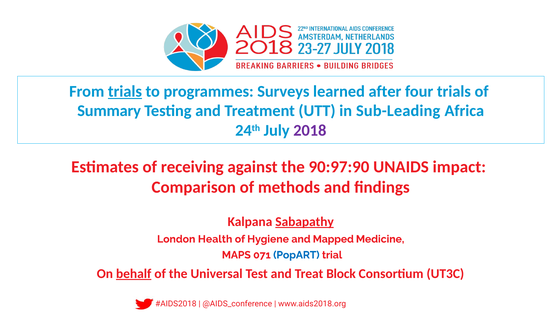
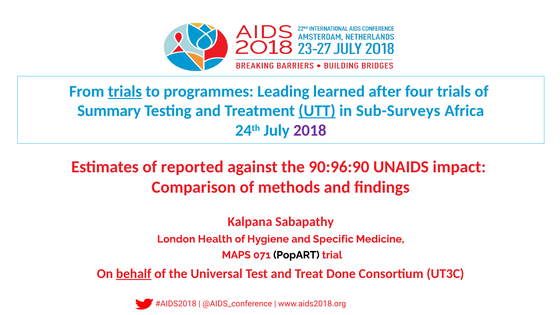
Surveys: Surveys -> Leading (283, 91)
UTT underline: none -> present (317, 111)
Sub-Leading: Sub-Leading -> Sub-Surveys (398, 111)
receiving: receiving -> reported (192, 167)
90:97:90: 90:97:90 -> 90:96:90 (339, 167)
Sabapathy underline: present -> none (305, 222)
Mapped: Mapped -> Specific (333, 239)
PopART colour: blue -> black (296, 255)
Block: Block -> Done (341, 274)
